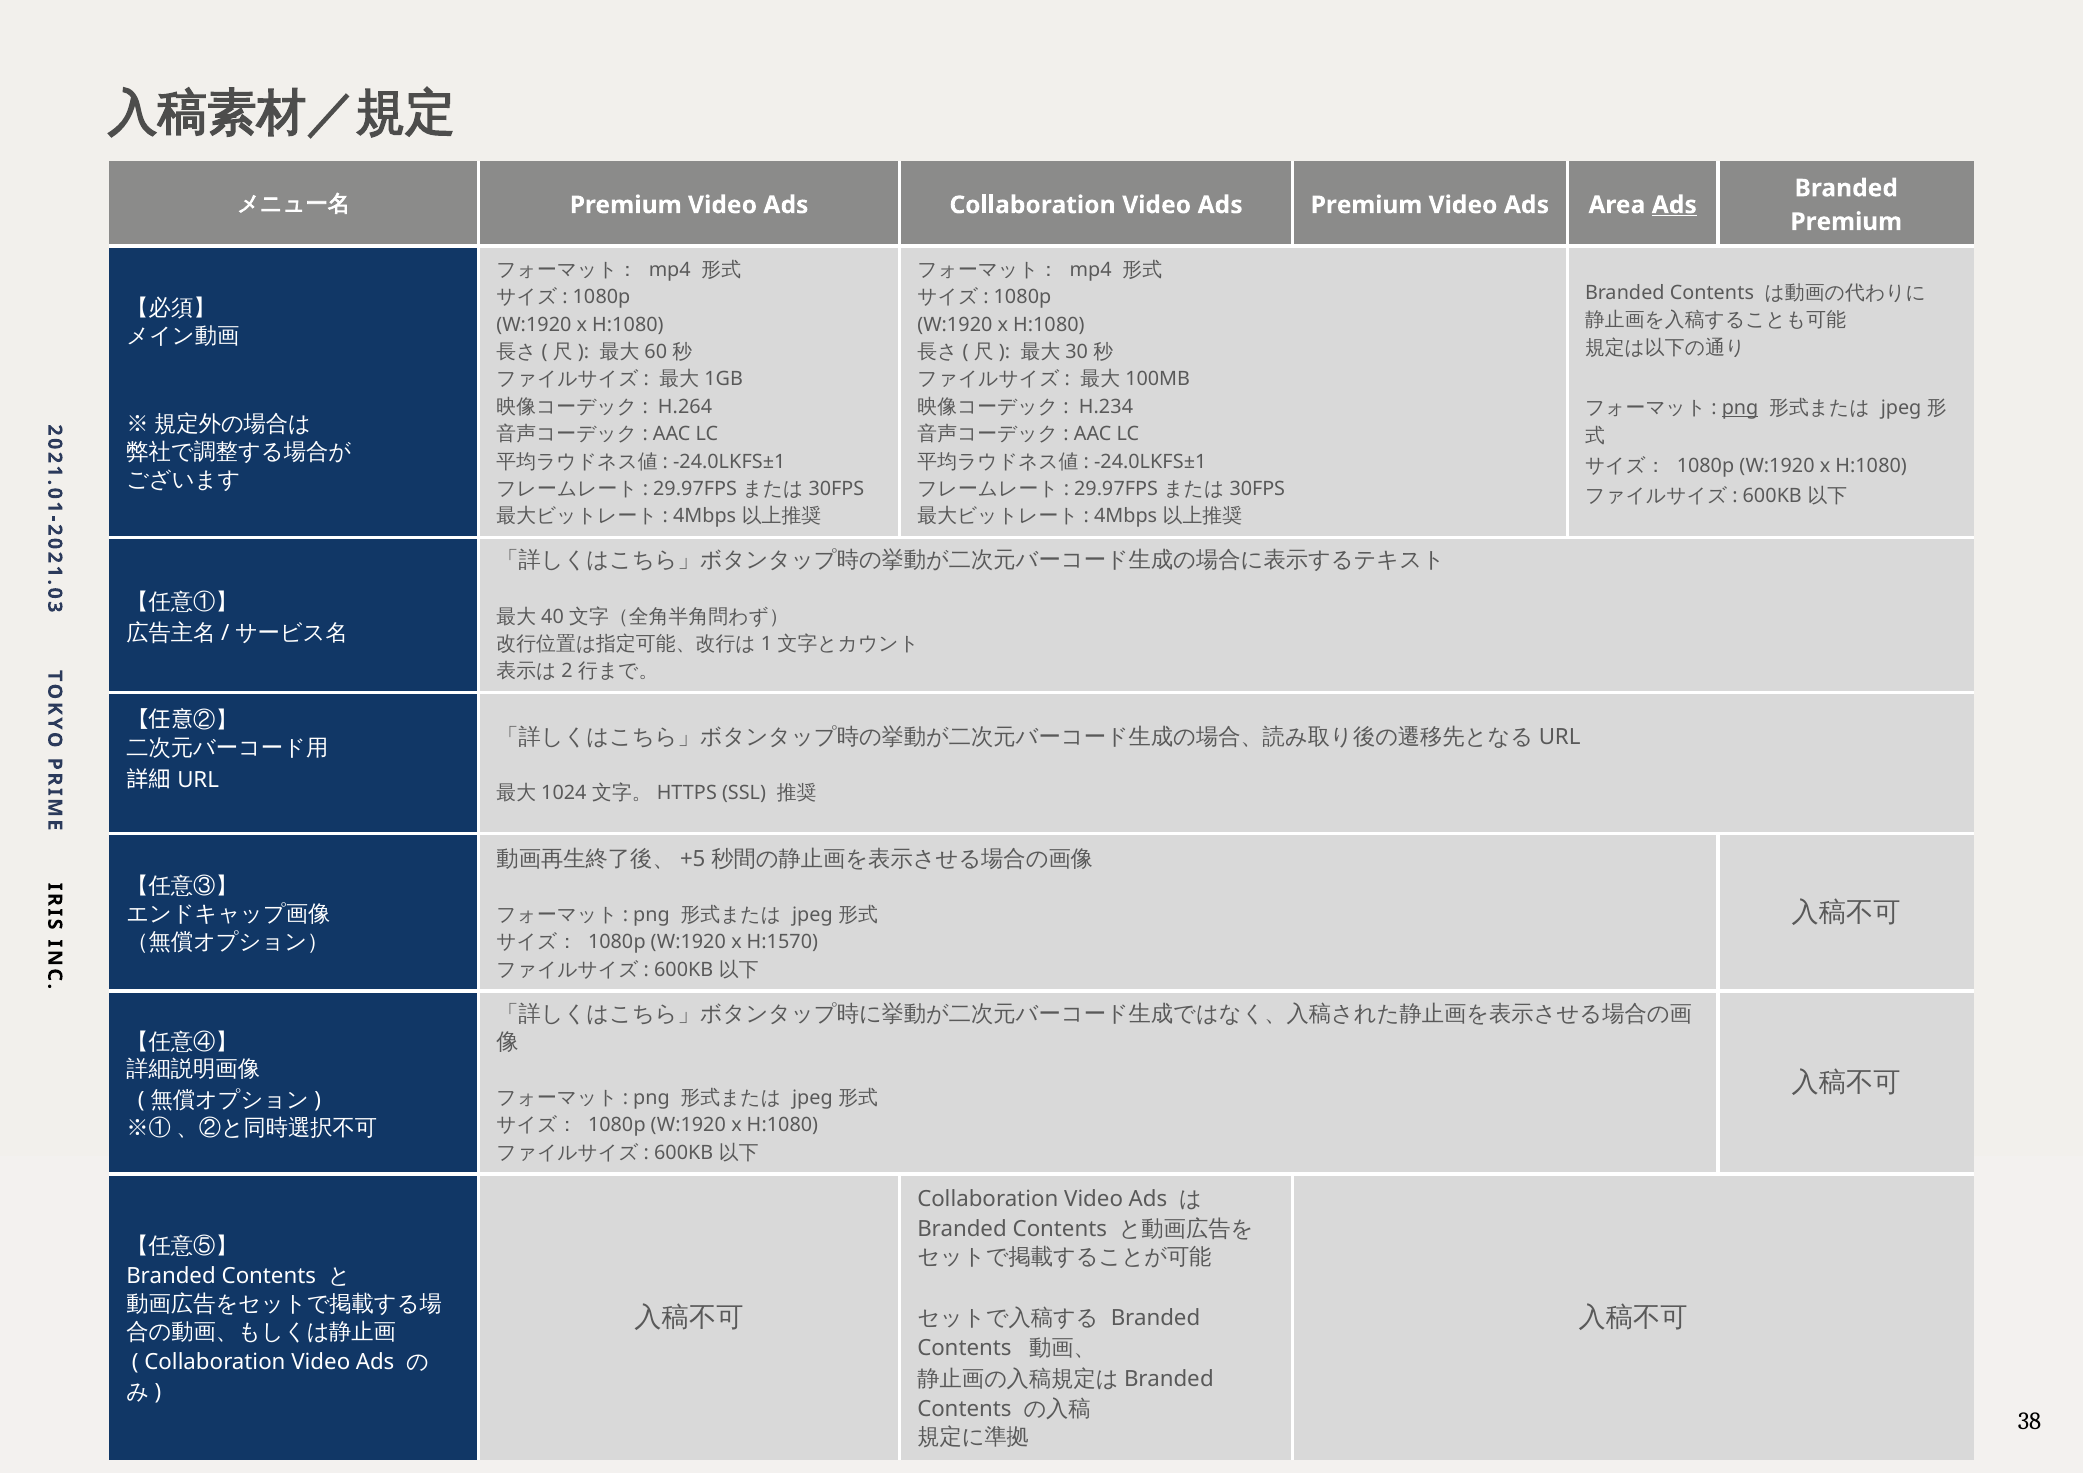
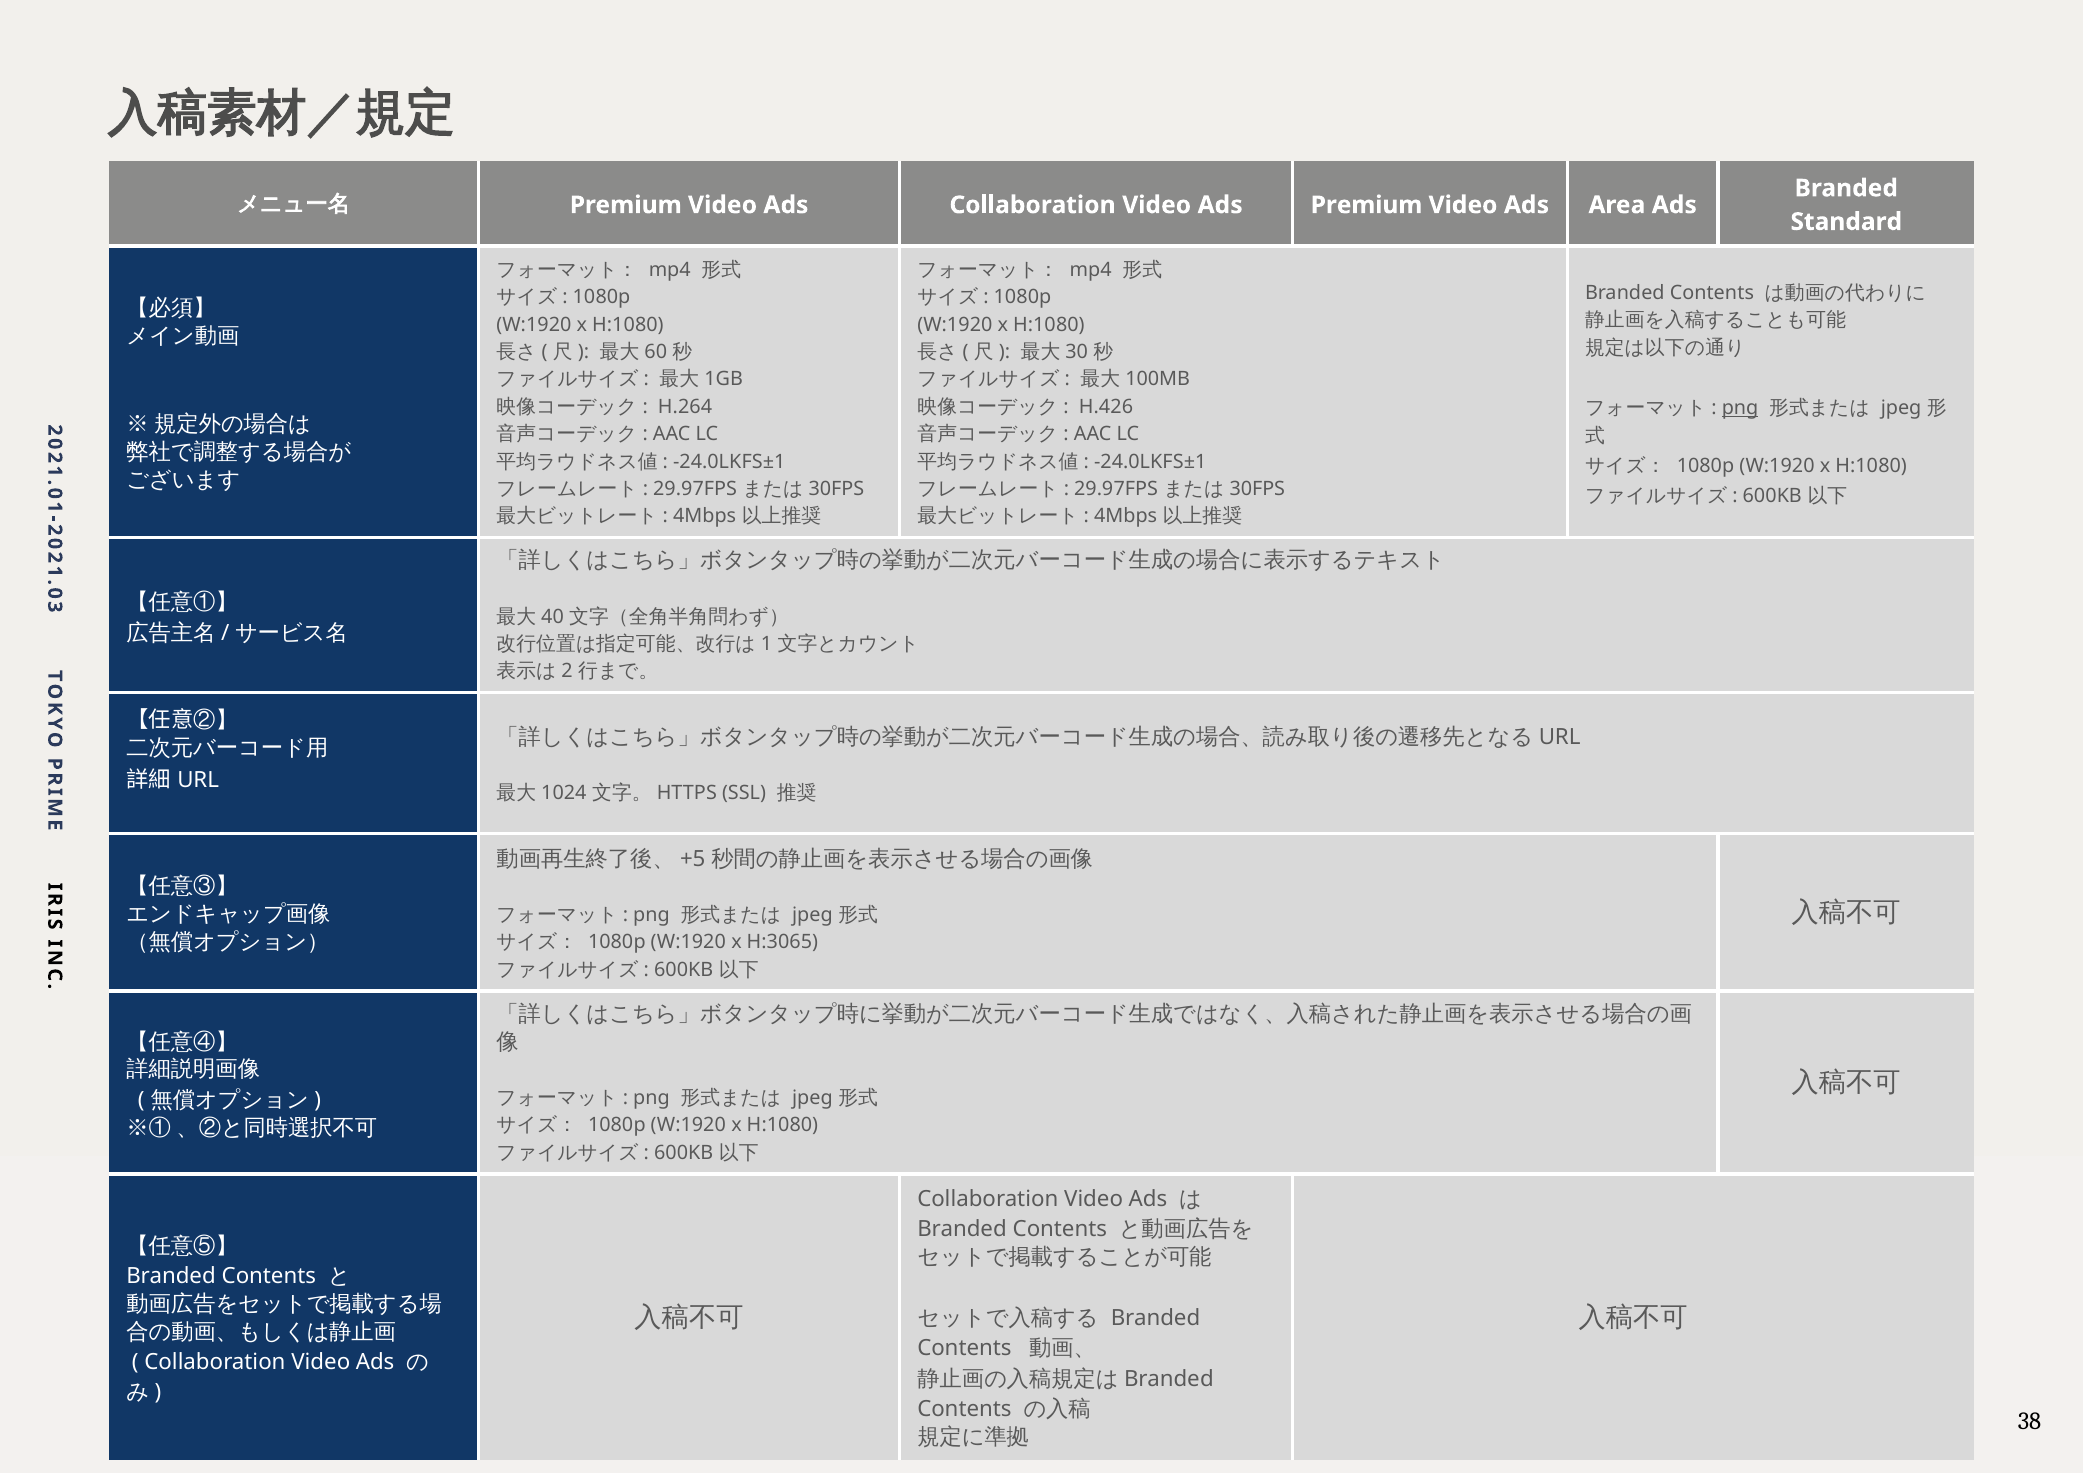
Ads underline: present -> none (1674, 205)
Premium: Premium -> Standard (1846, 222)
H.234: H.234 -> H.426 (1106, 407)
H:1570: H:1570 -> H:3065 (782, 942)
